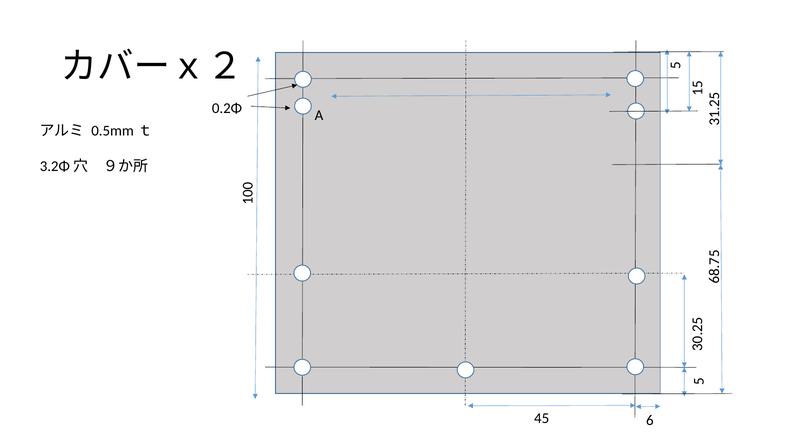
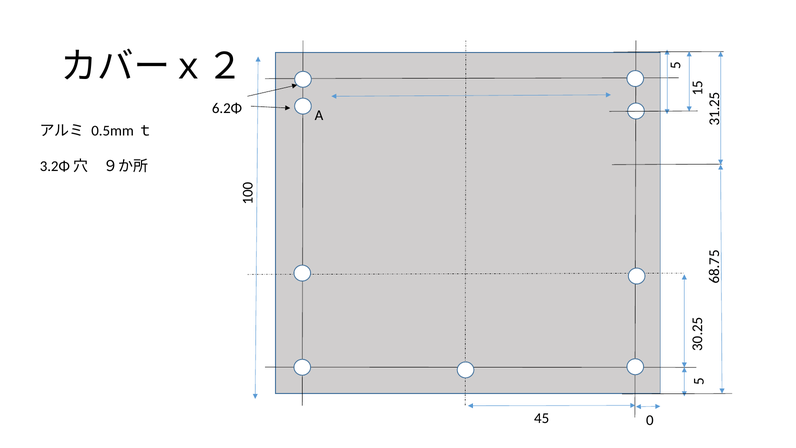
0.2Φ: 0.2Φ -> 6.2Φ (227, 108)
45 6: 6 -> 0 (650, 420)
